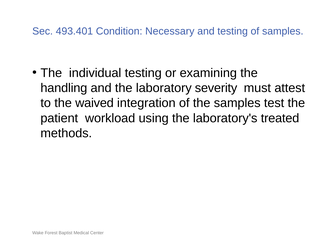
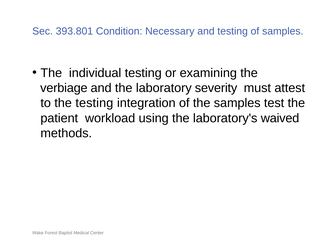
493.401: 493.401 -> 393.801 (74, 31)
handling: handling -> verbiage (64, 88)
the waived: waived -> testing (94, 103)
treated: treated -> waived (280, 118)
